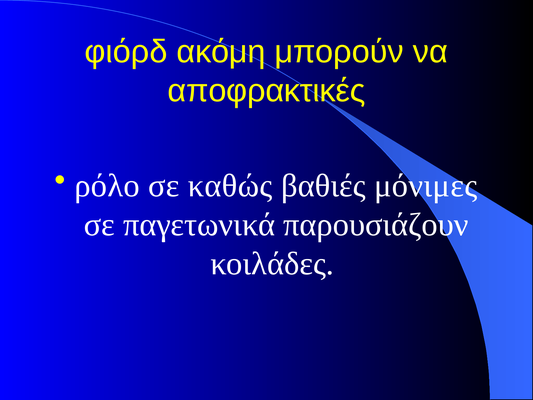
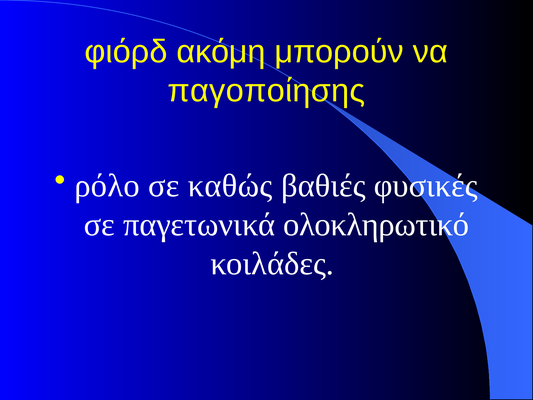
αποφρακτικές: αποφρακτικές -> παγοποίησης (266, 91)
μόνιμες: μόνιμες -> φυσικές (426, 186)
παρουσιάζουν: παρουσιάζουν -> ολοκληρωτικό (376, 225)
